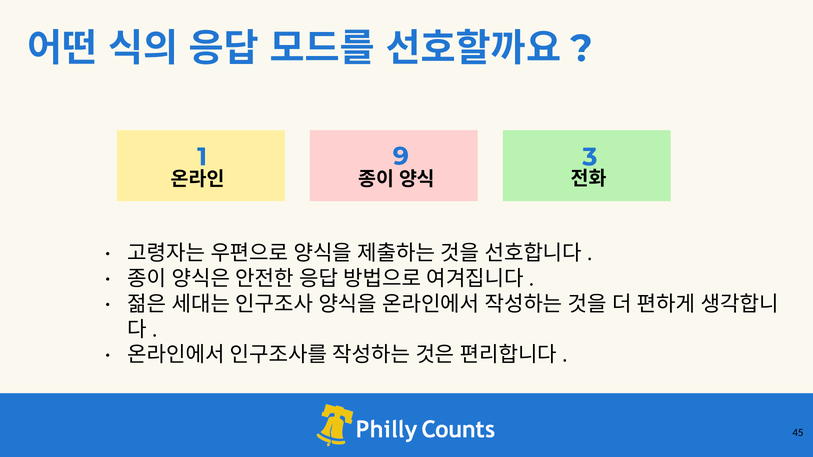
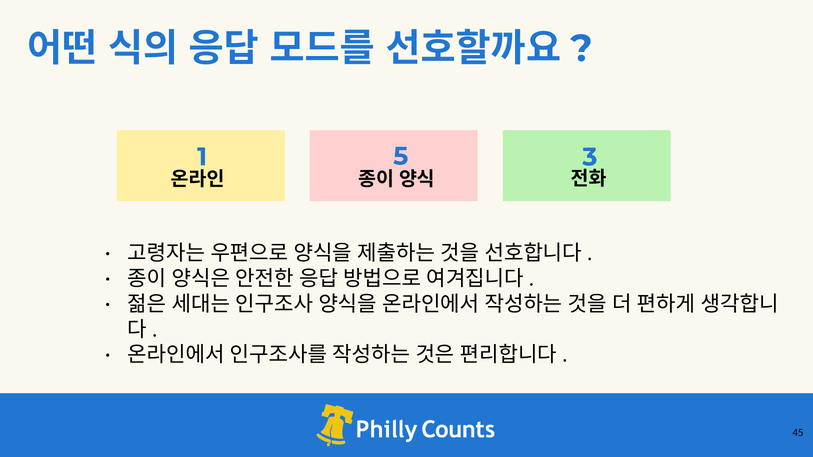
9: 9 -> 5 (401, 156)
